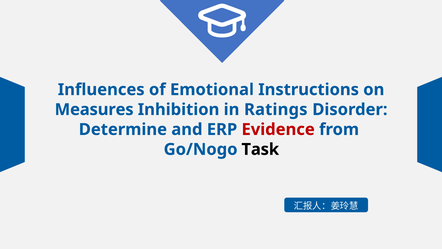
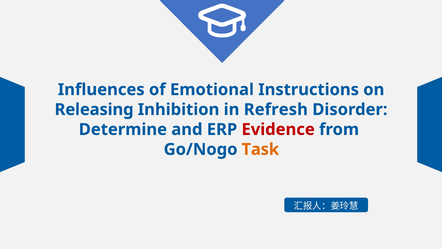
Measures: Measures -> Releasing (94, 109)
Ratings: Ratings -> Refresh (276, 109)
Task colour: black -> orange (260, 149)
